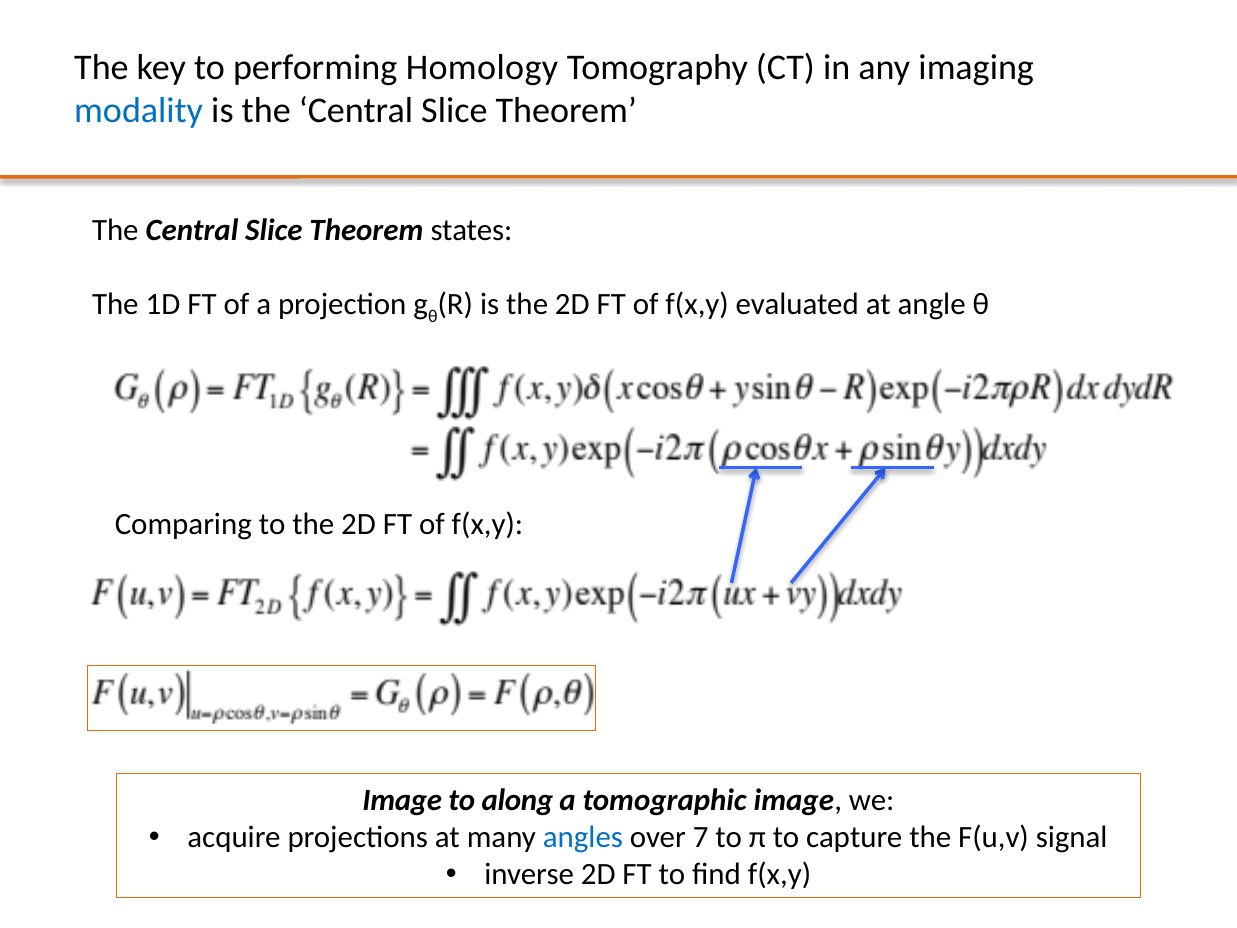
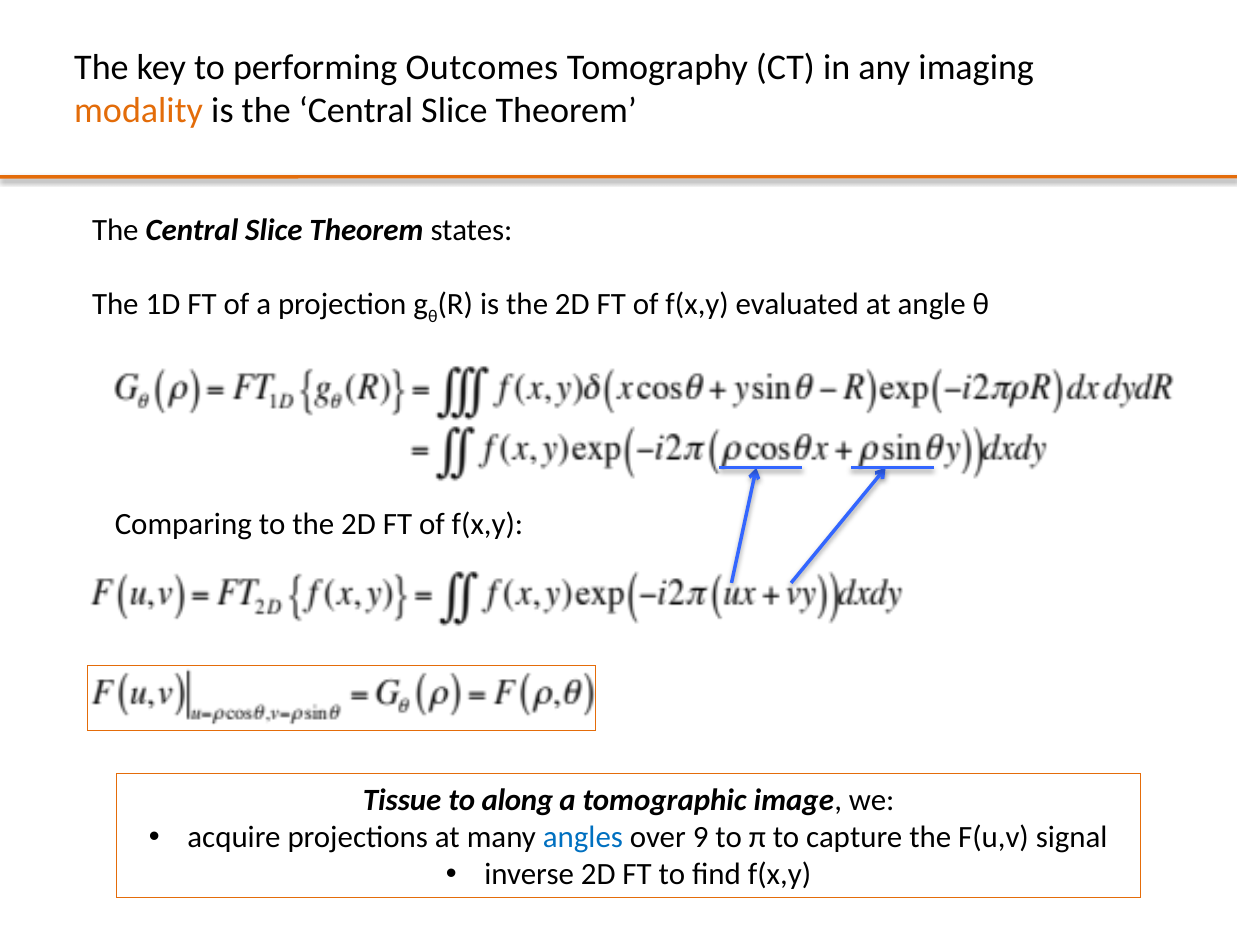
Homology: Homology -> Outcomes (482, 67)
modality colour: blue -> orange (139, 111)
Image: Image -> Tissue (402, 800)
7: 7 -> 9 (701, 837)
